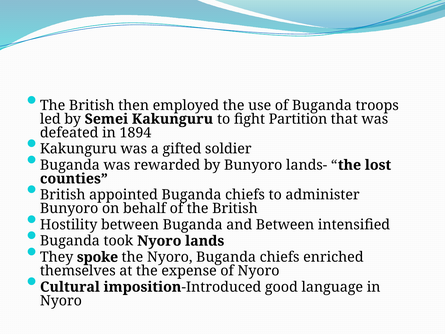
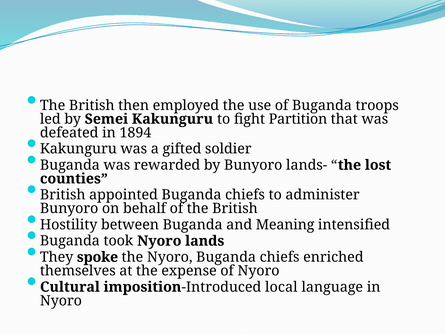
and Between: Between -> Meaning (285, 225)
good: good -> local (281, 287)
